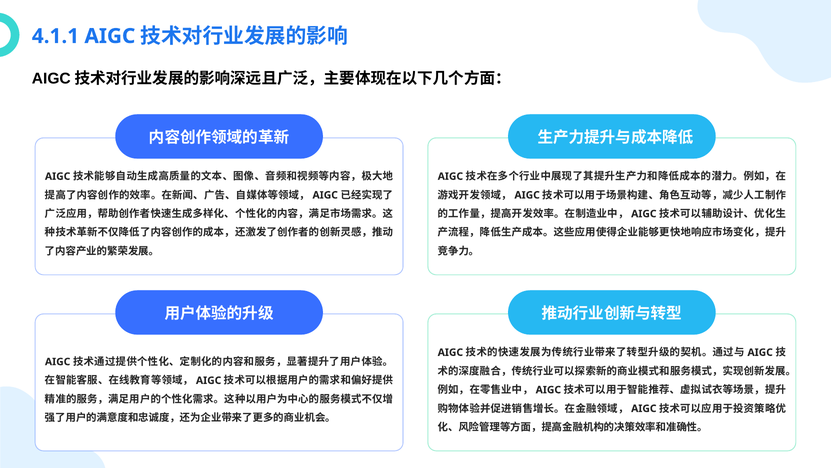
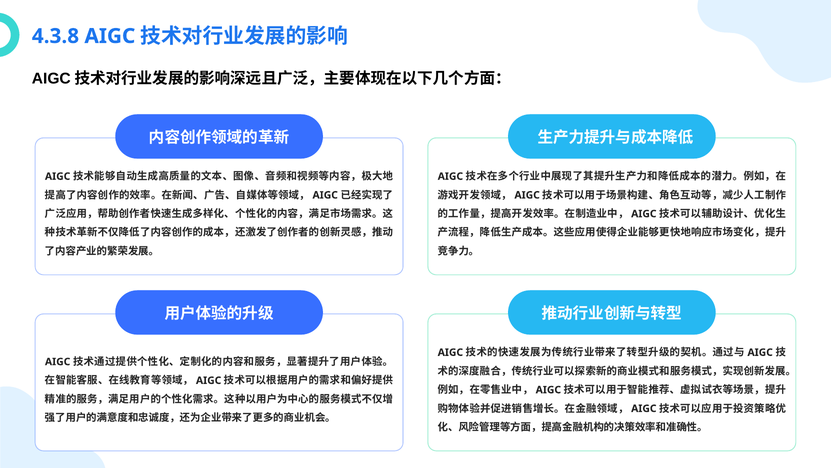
4.1.1: 4.1.1 -> 4.3.8 (55, 36)
